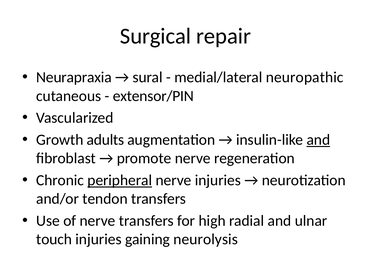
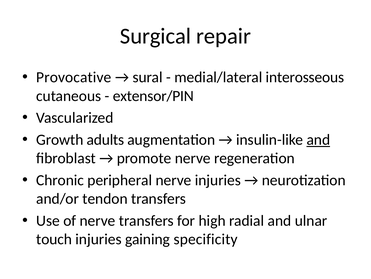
Neurapraxia: Neurapraxia -> Provocative (74, 77)
neuropathic: neuropathic -> interosseous (305, 77)
peripheral underline: present -> none (120, 180)
neurolysis: neurolysis -> specificity (206, 239)
